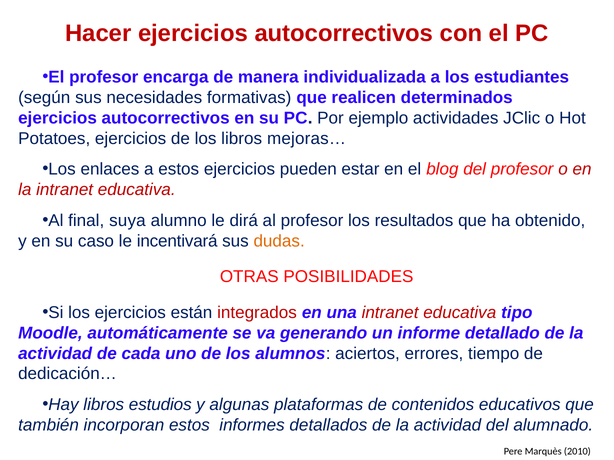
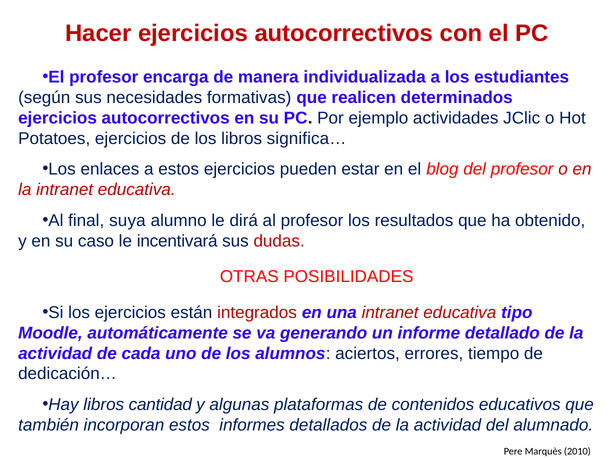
mejoras…: mejoras… -> significa… (307, 139)
dudas colour: orange -> red (279, 241)
estudios: estudios -> cantidad (160, 405)
